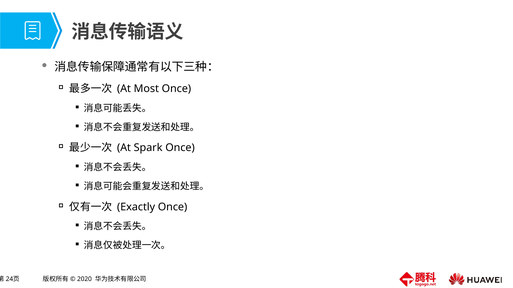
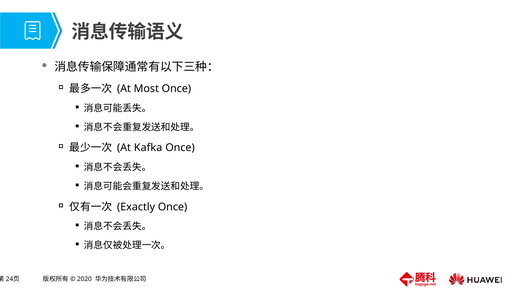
Spark: Spark -> Kafka (148, 148)
